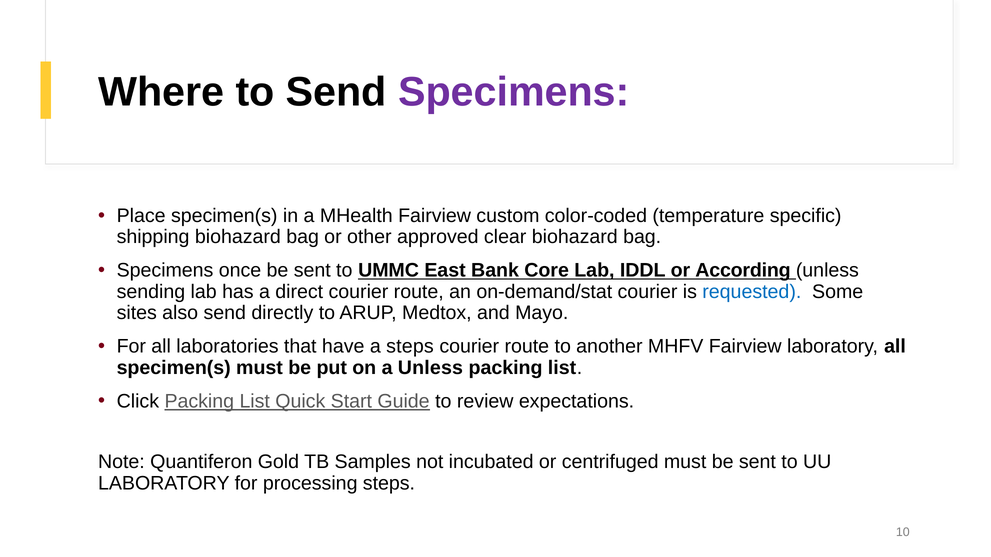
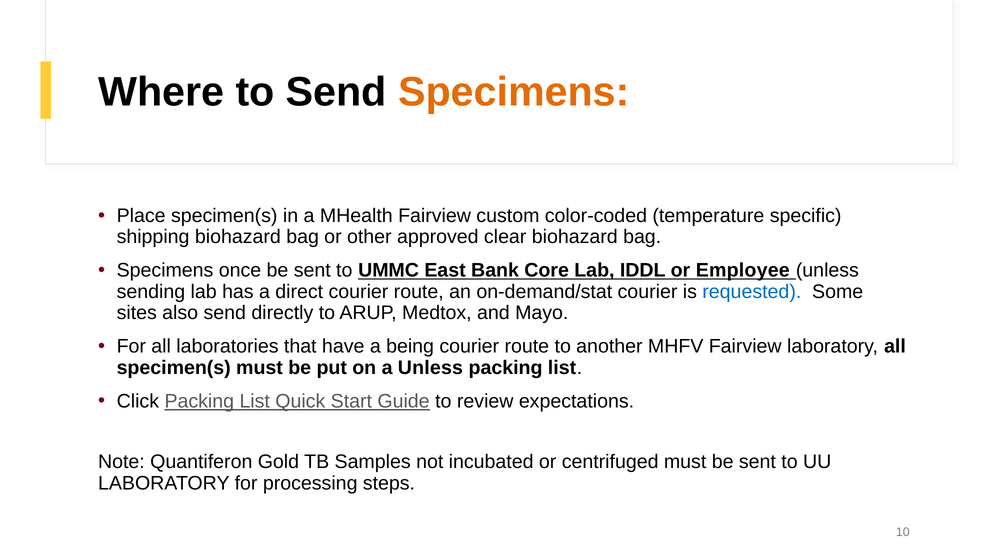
Specimens colour: purple -> orange (514, 92)
According: According -> Employee (743, 271)
a steps: steps -> being (410, 347)
